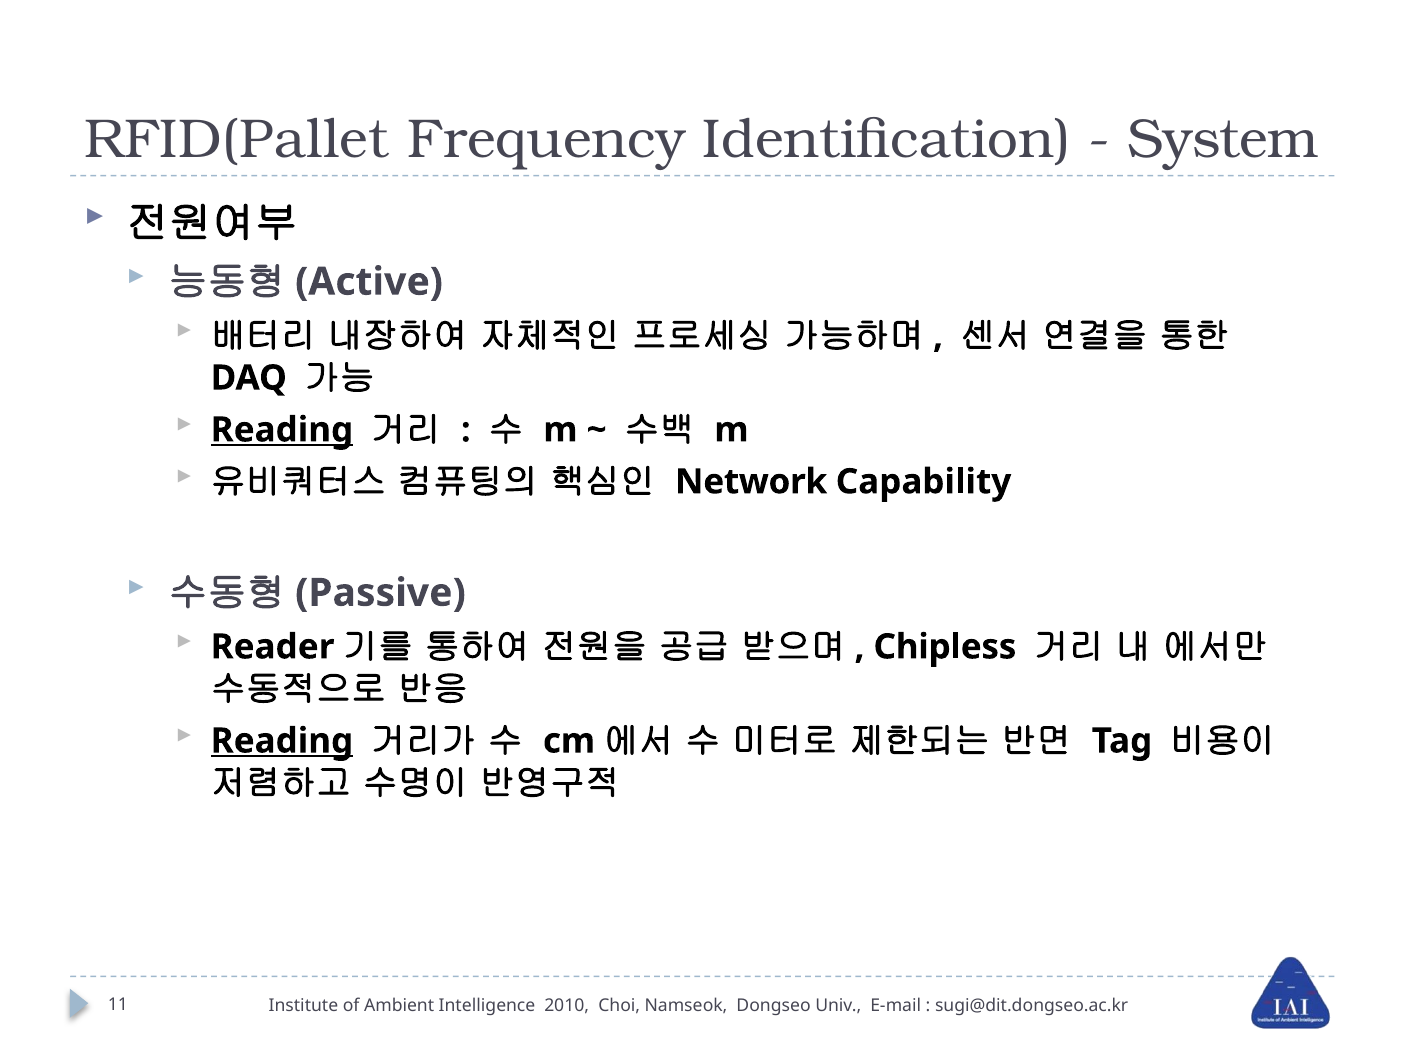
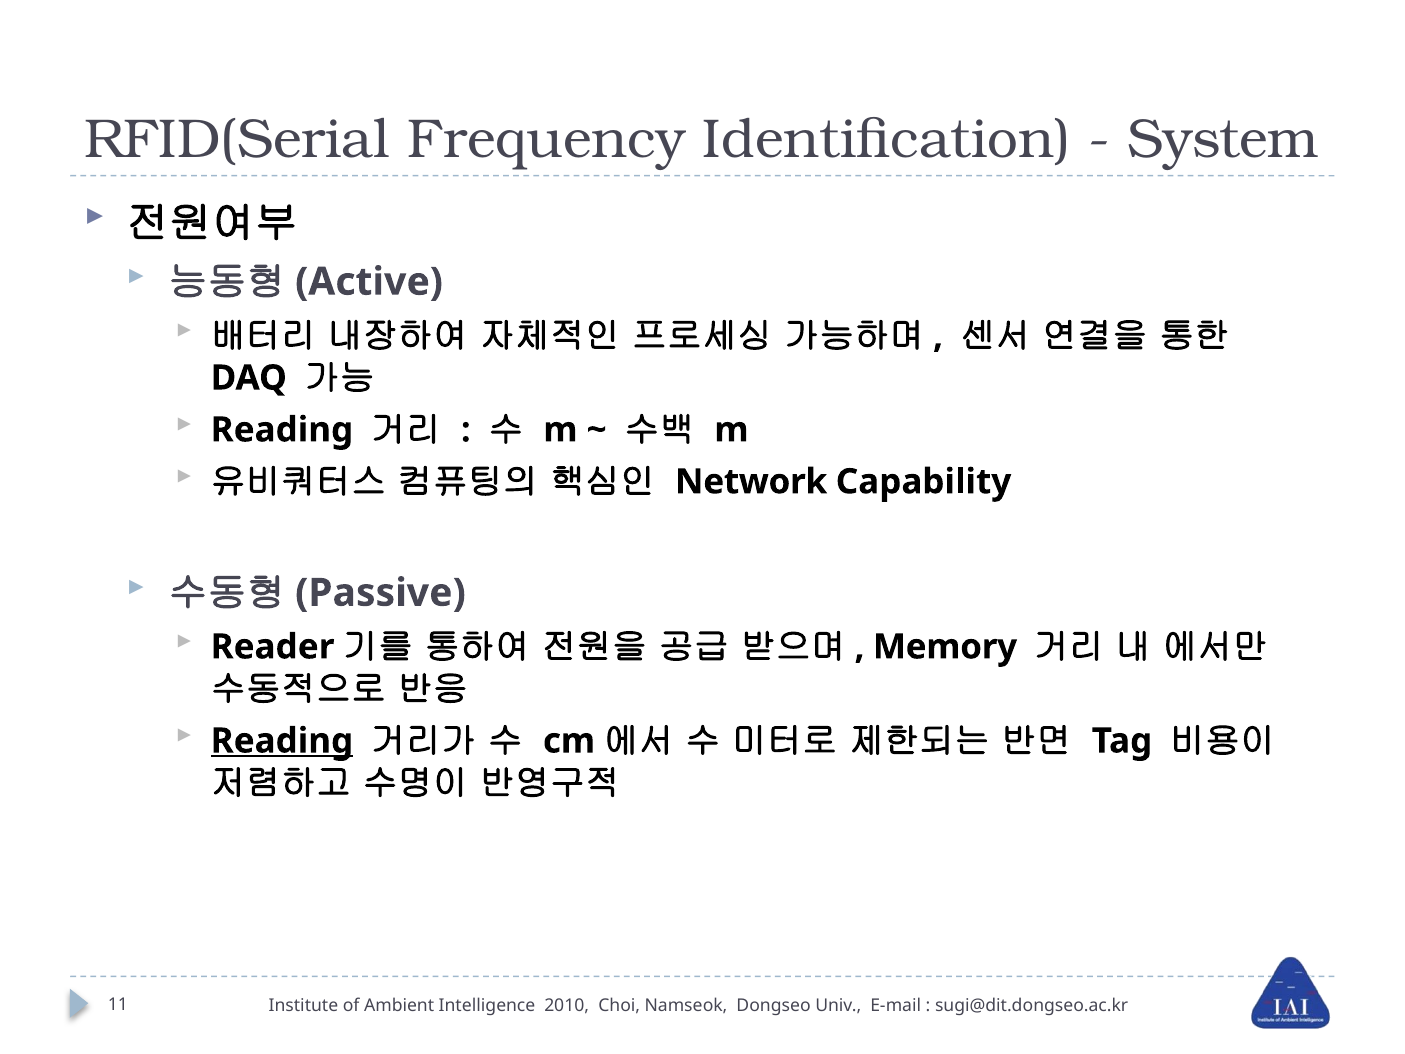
RFID(Pallet: RFID(Pallet -> RFID(Serial (237, 140)
Reading underline: present -> none (282, 430)
Chipless: Chipless -> Memory (945, 647)
